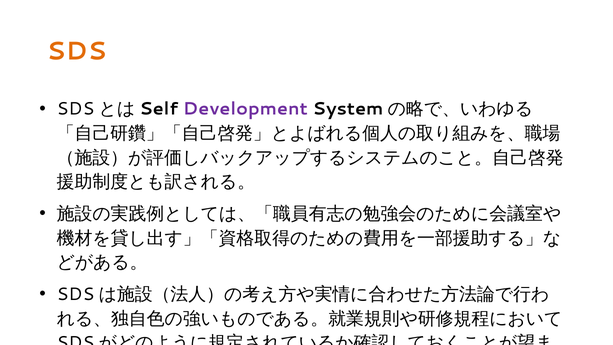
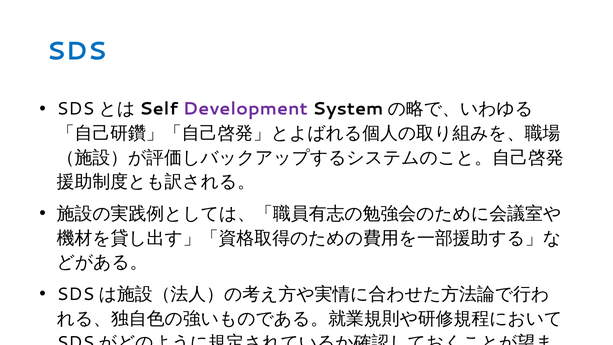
SDS colour: orange -> blue (77, 52)
